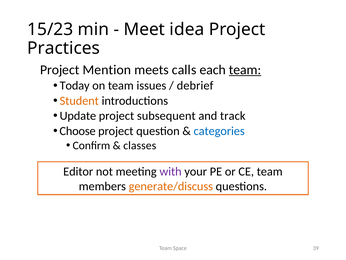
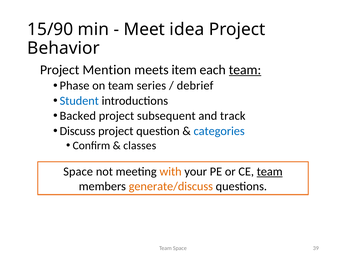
15/23: 15/23 -> 15/90 (50, 29)
Practices: Practices -> Behavior (64, 48)
calls: calls -> item (184, 70)
Today: Today -> Phase (75, 86)
issues: issues -> series (151, 86)
Student colour: orange -> blue (79, 101)
Update: Update -> Backed (78, 116)
Choose: Choose -> Discuss (78, 131)
Editor: Editor -> Space (78, 171)
with colour: purple -> orange (171, 171)
team underline: none -> present (270, 171)
